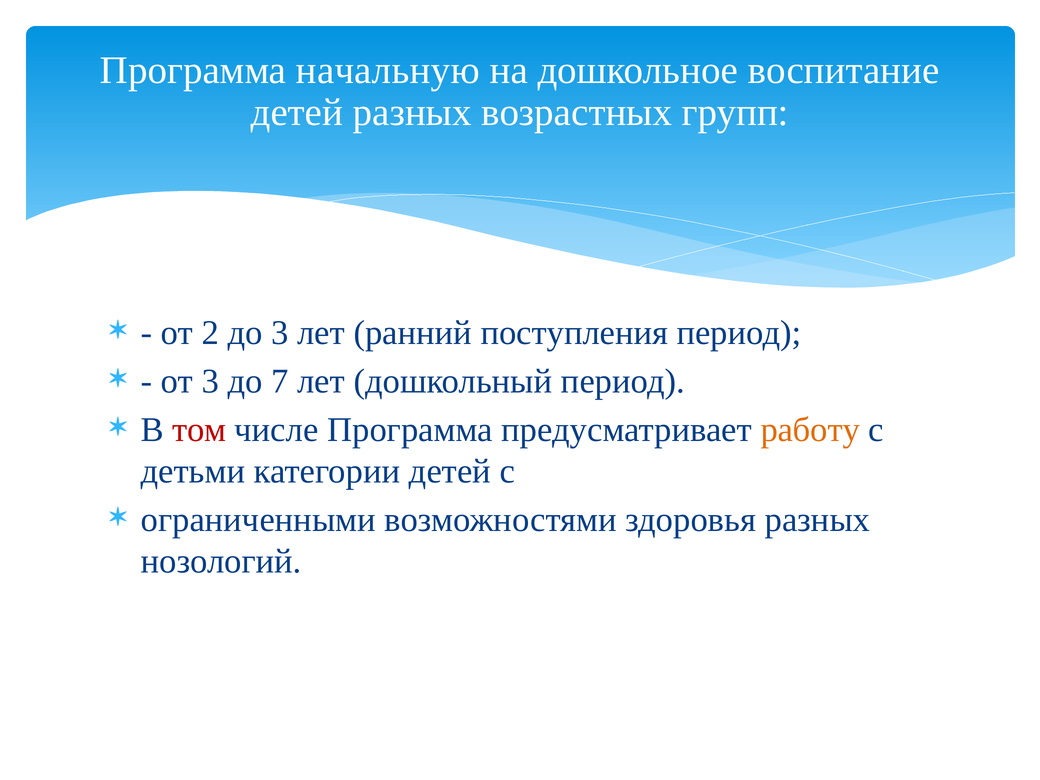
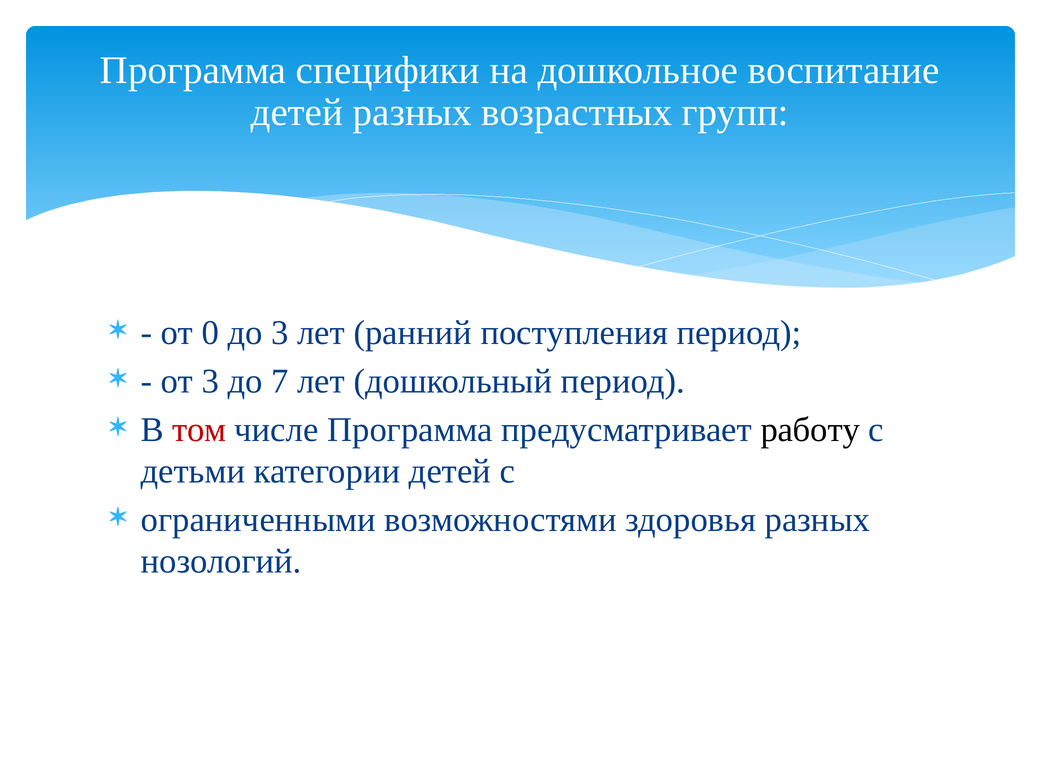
начальную: начальную -> специфики (388, 70)
2: 2 -> 0 (210, 333)
работу colour: orange -> black (810, 430)
